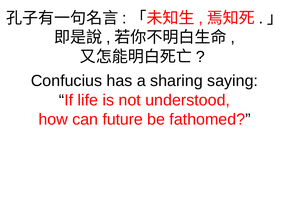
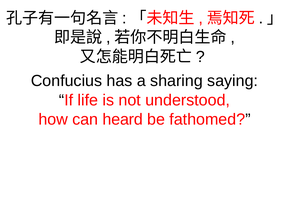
future: future -> heard (123, 119)
